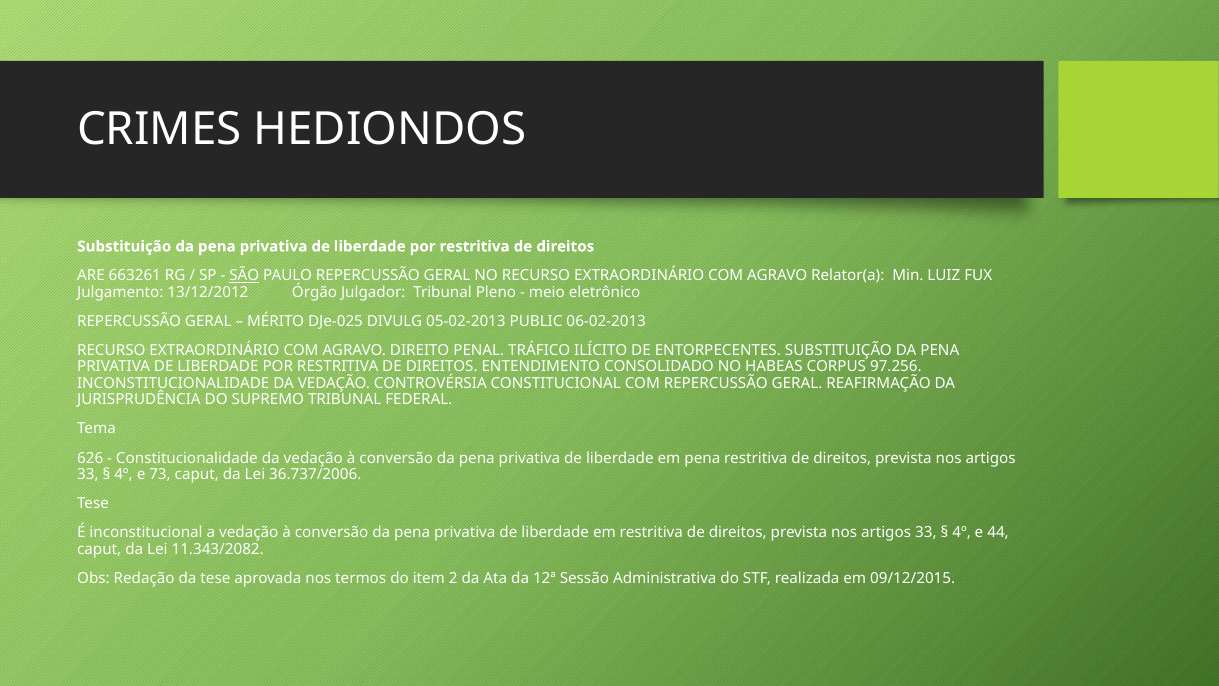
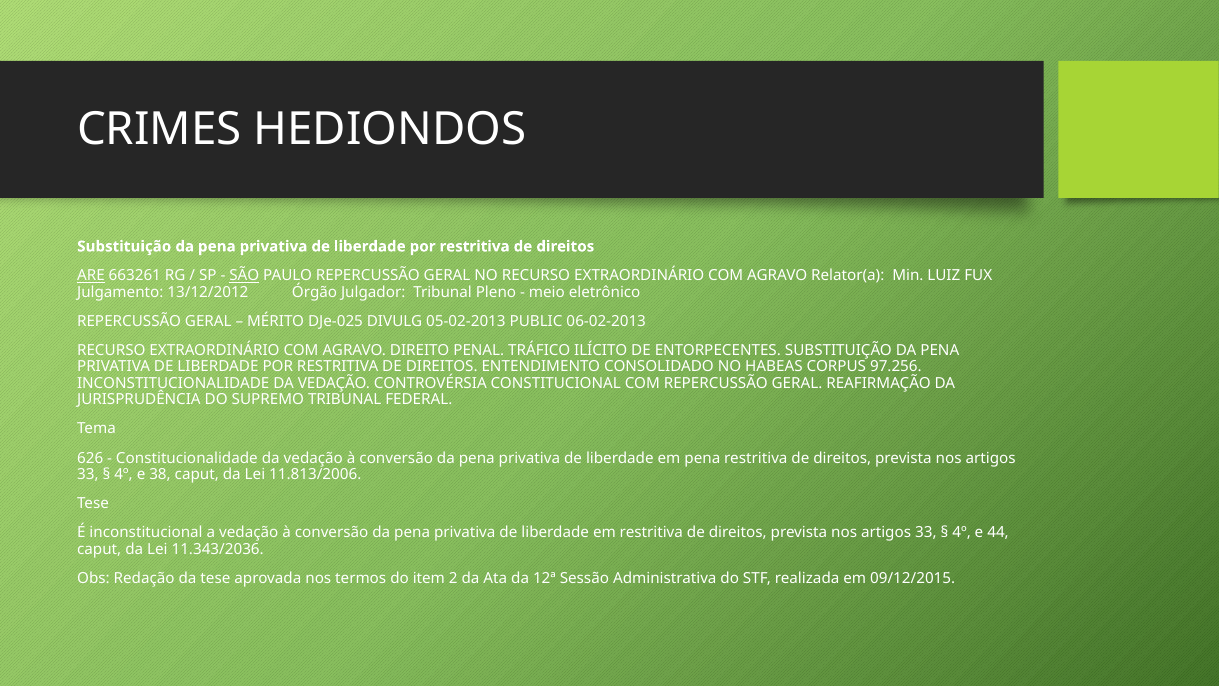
ARE underline: none -> present (91, 276)
73: 73 -> 38 (160, 475)
36.737/2006: 36.737/2006 -> 11.813/2006 (315, 475)
11.343/2082: 11.343/2082 -> 11.343/2036 (218, 549)
